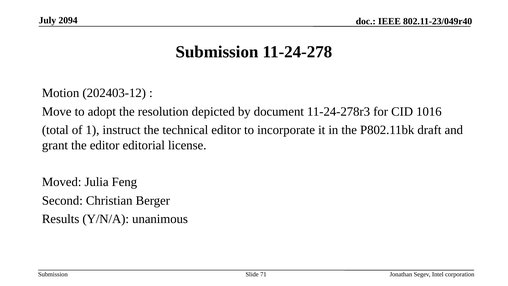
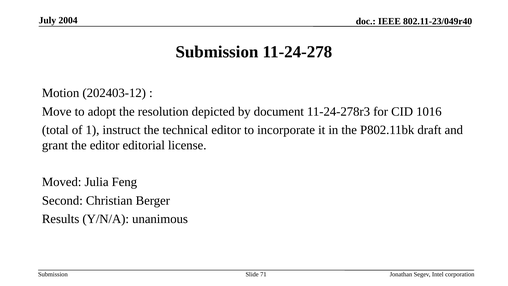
2094: 2094 -> 2004 (68, 20)
